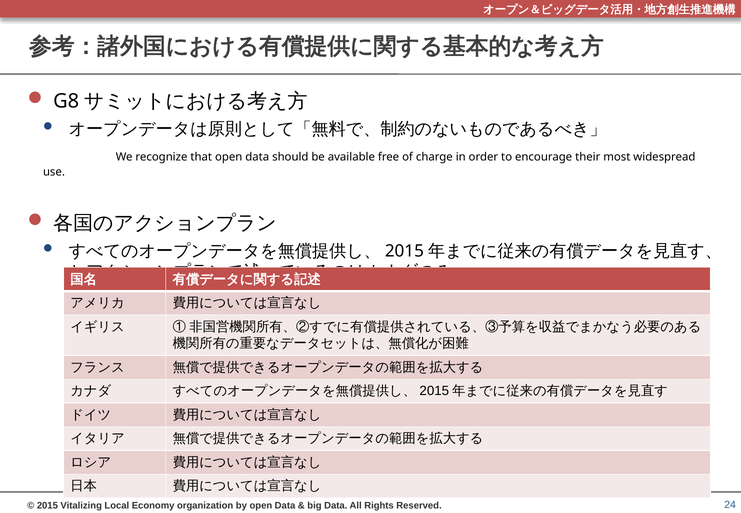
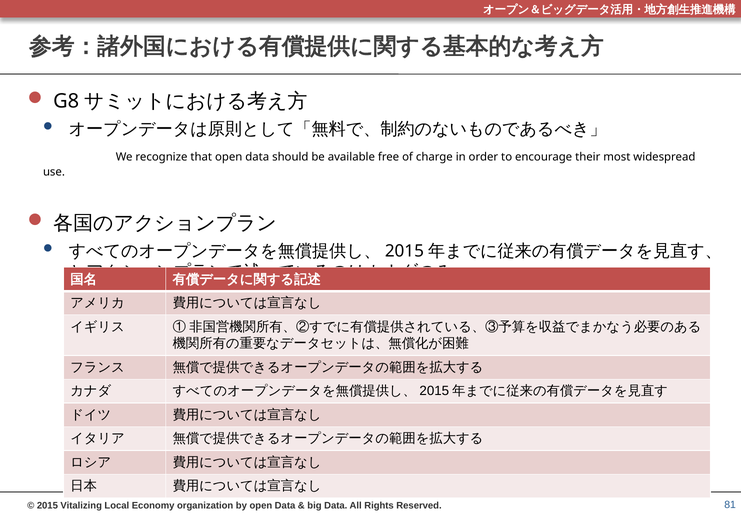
24: 24 -> 81 (730, 505)
